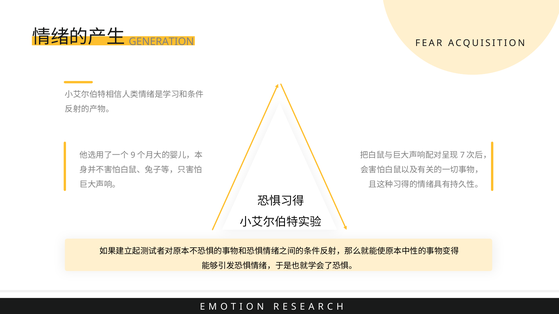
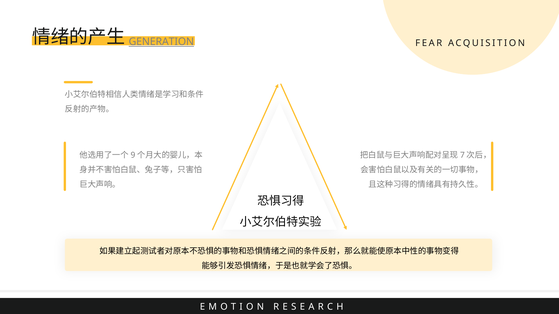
GENERATION underline: none -> present (161, 42)
